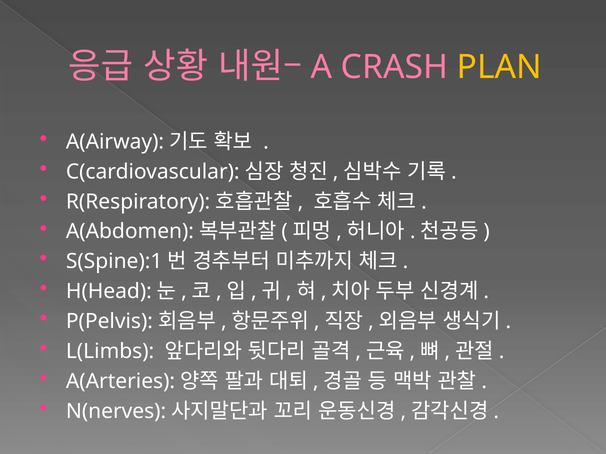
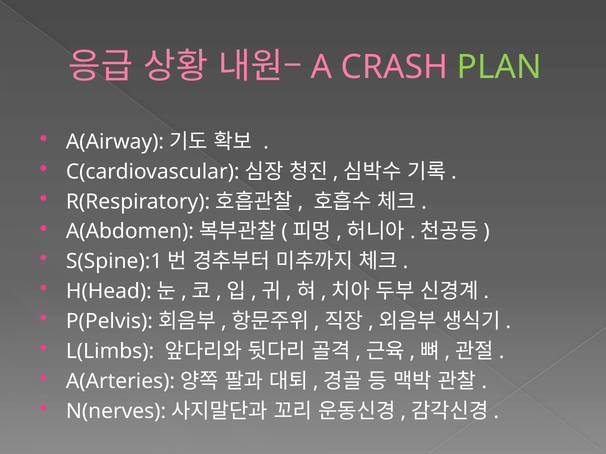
PLAN colour: yellow -> light green (499, 67)
